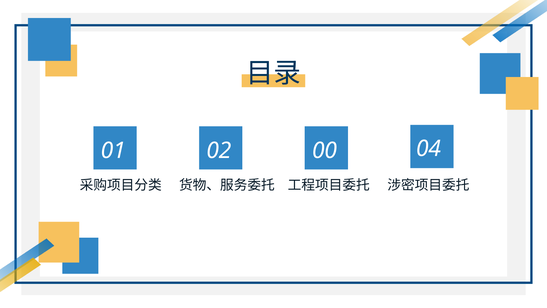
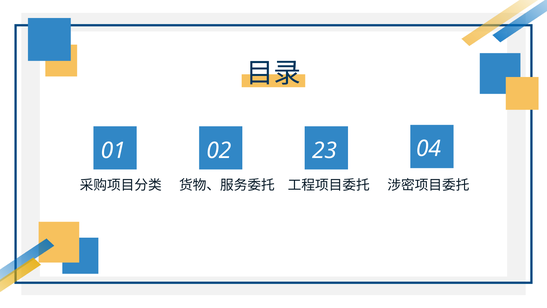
00: 00 -> 23 (325, 151)
